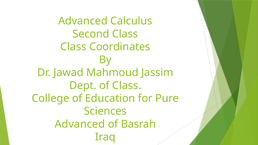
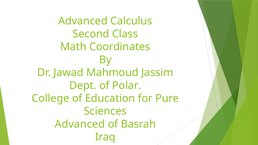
Class: Class -> Math (73, 47)
of Class: Class -> Polar (127, 86)
